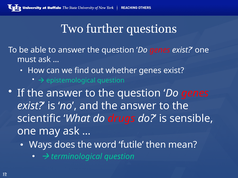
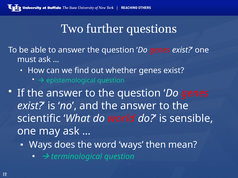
drugs: drugs -> world (121, 119)
word futile: futile -> ways (131, 145)
